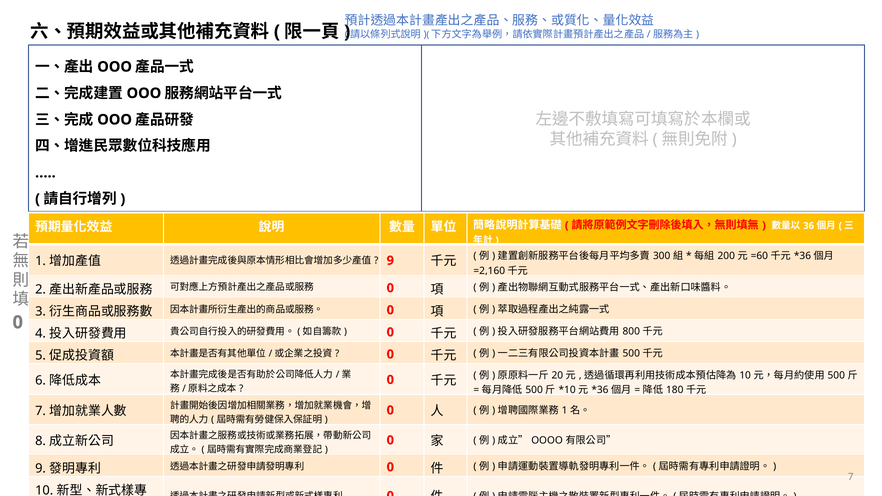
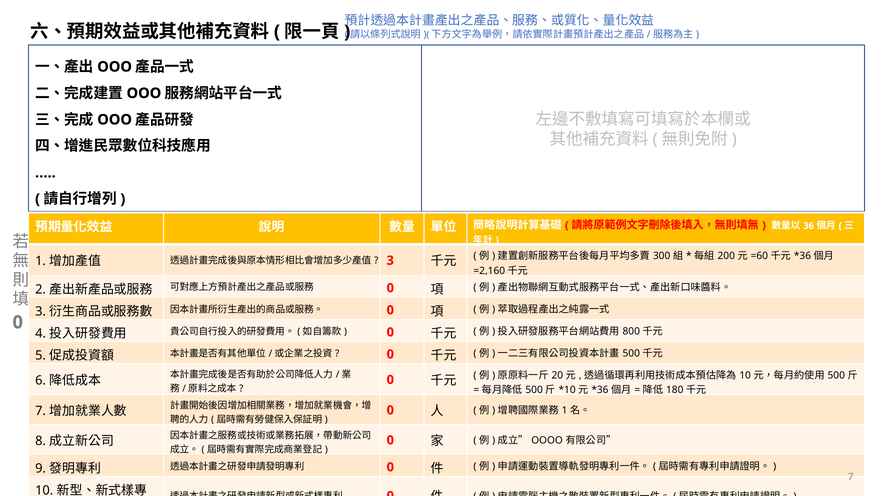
9: 9 -> 3 (390, 261)
